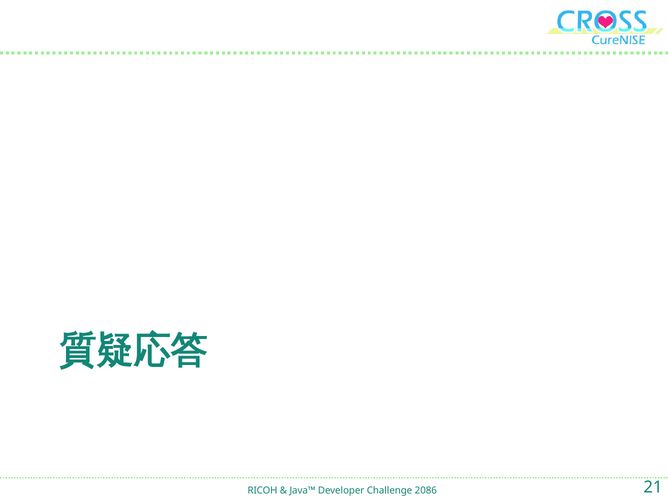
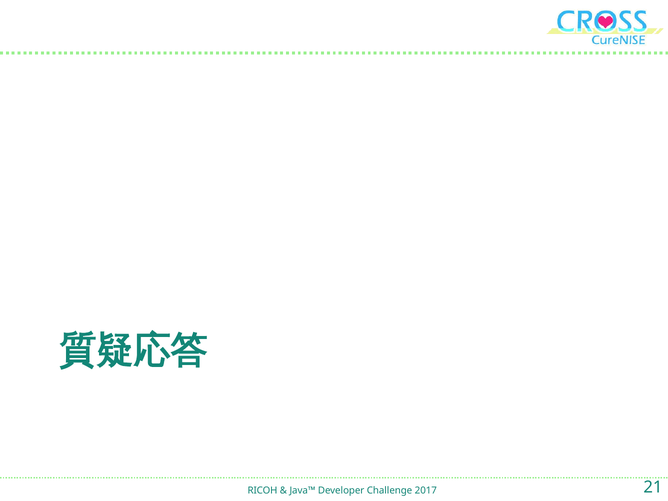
2086: 2086 -> 2017 (426, 491)
